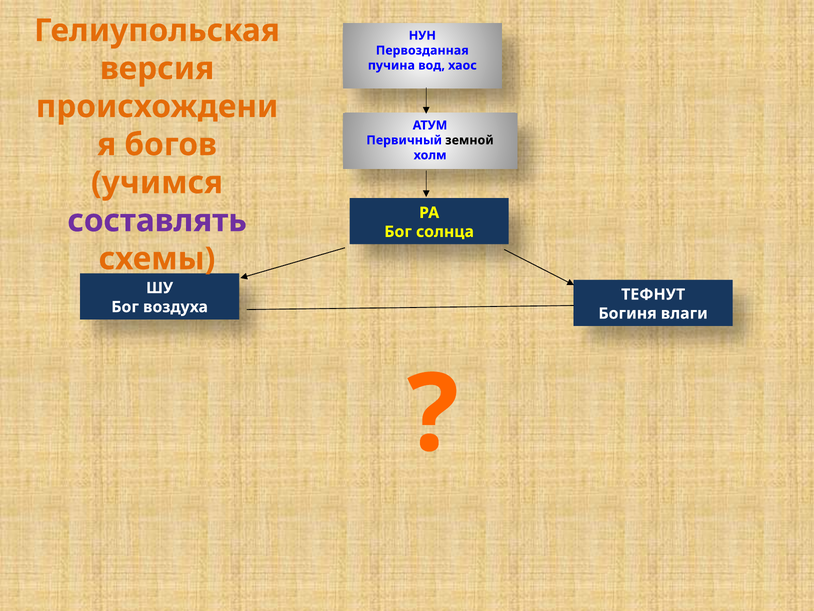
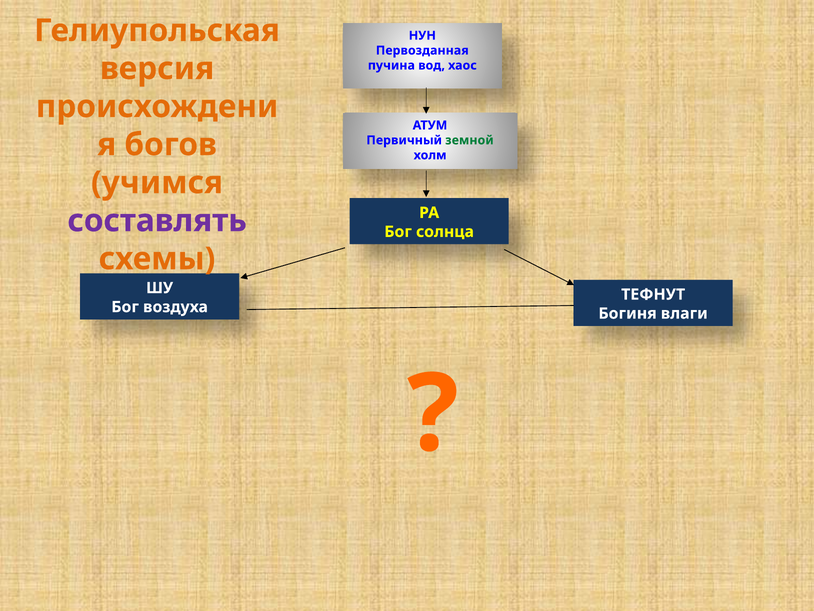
земной colour: black -> green (469, 140)
